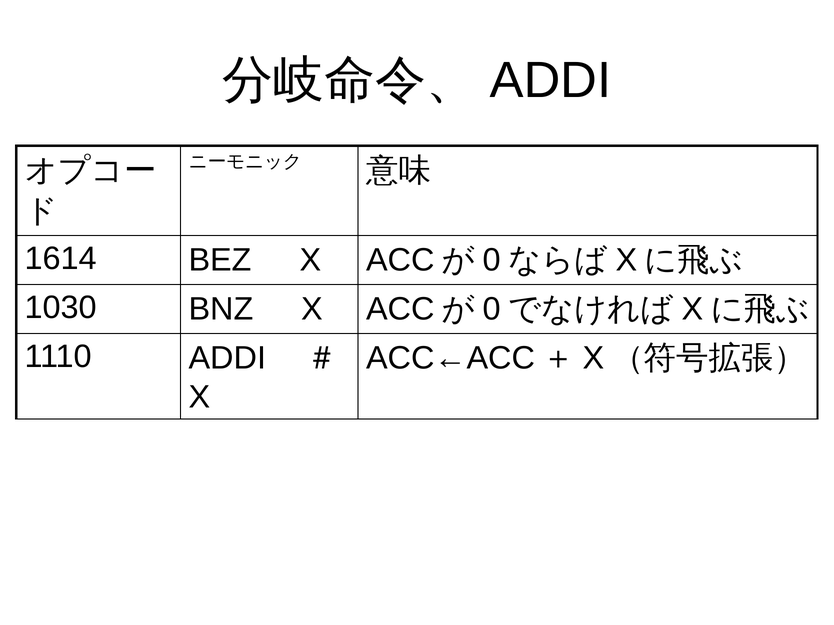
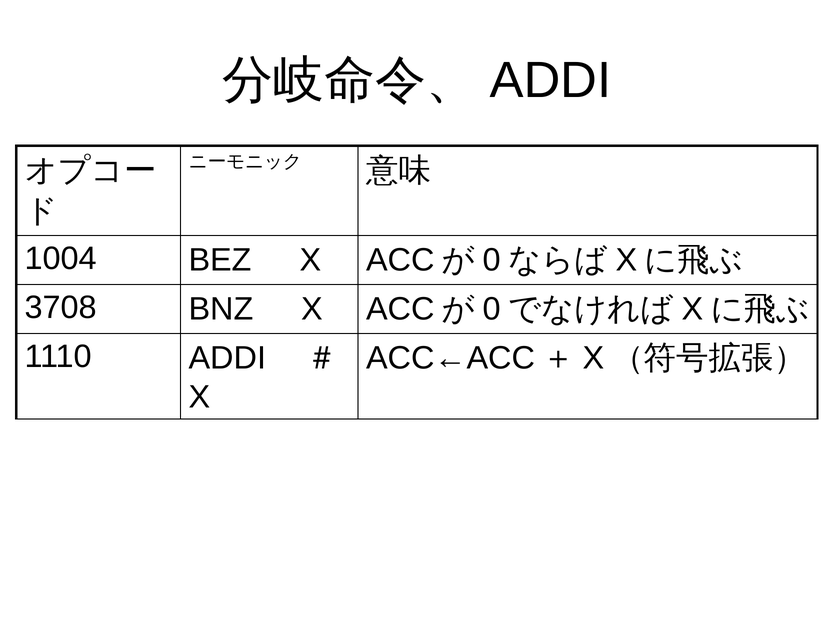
1614: 1614 -> 1004 (61, 259)
1030: 1030 -> 3708 (61, 308)
